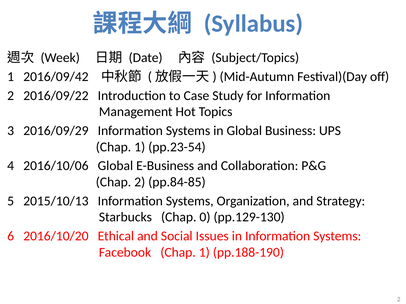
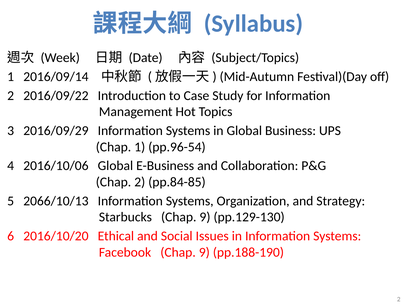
2016/09/42: 2016/09/42 -> 2016/09/14 (56, 77)
pp.23-54: pp.23-54 -> pp.96-54 (177, 147)
2015/10/13: 2015/10/13 -> 2066/10/13 (56, 201)
Starbucks Chap 0: 0 -> 9 (205, 218)
Facebook Chap 1: 1 -> 9 (204, 253)
